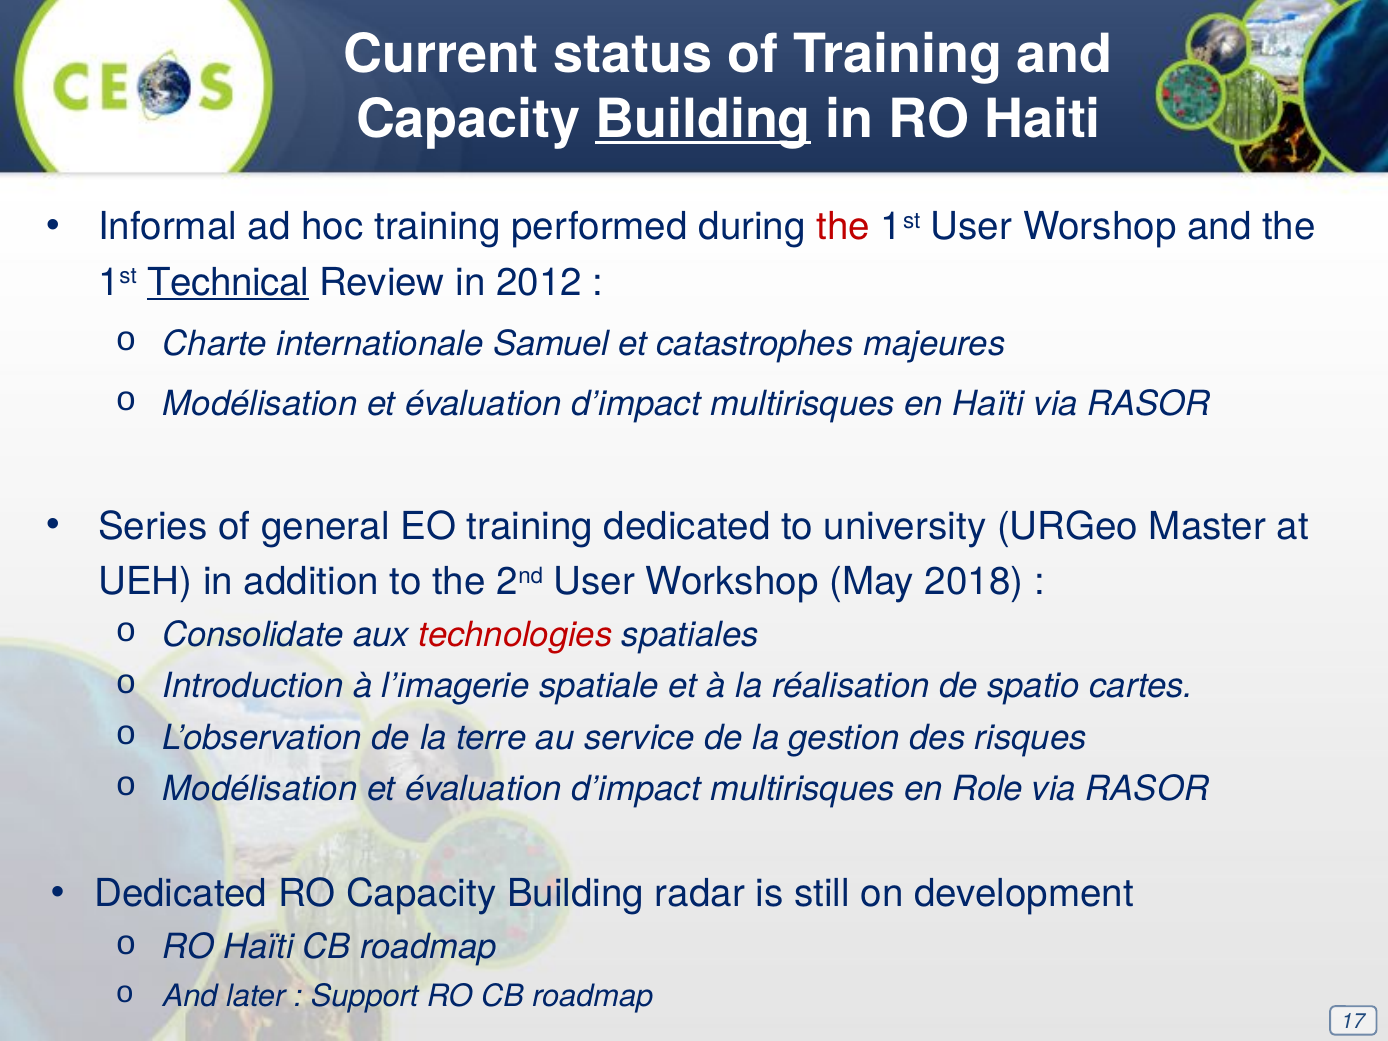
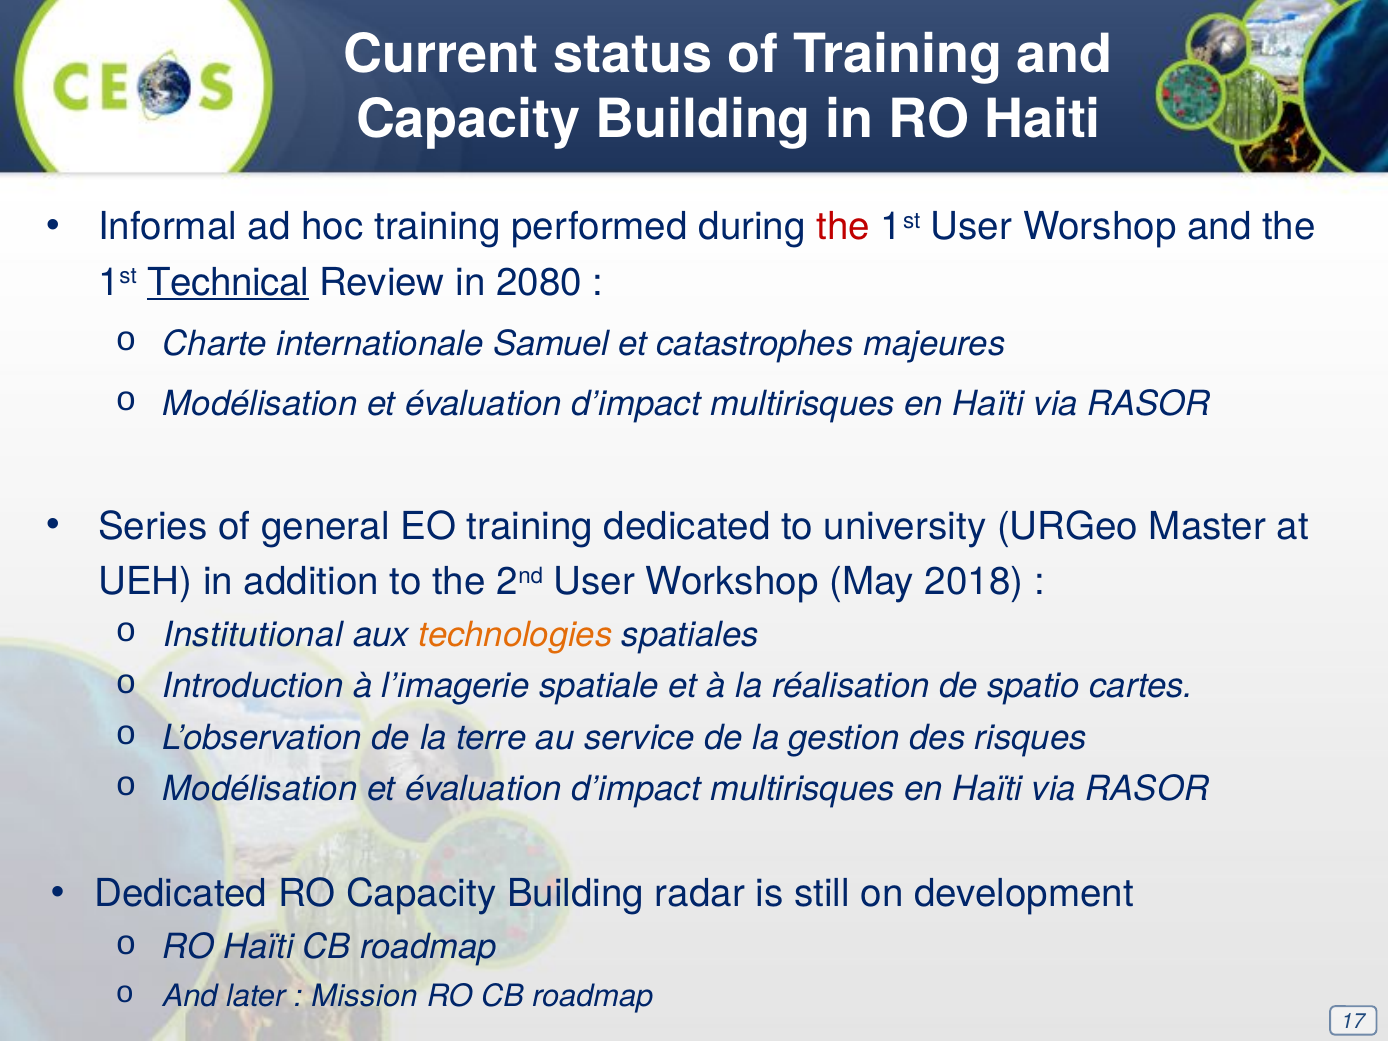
Building underline: present -> none (703, 119)
2012: 2012 -> 2080 (539, 283)
Consolidate: Consolidate -> Institutional (253, 635)
technologies colour: red -> orange (516, 635)
Role: Role -> Haïti (988, 789)
Support: Support -> Mission (364, 996)
